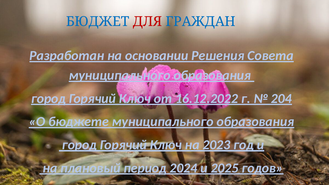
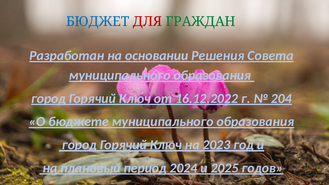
ГРАЖДАН colour: blue -> green (201, 22)
